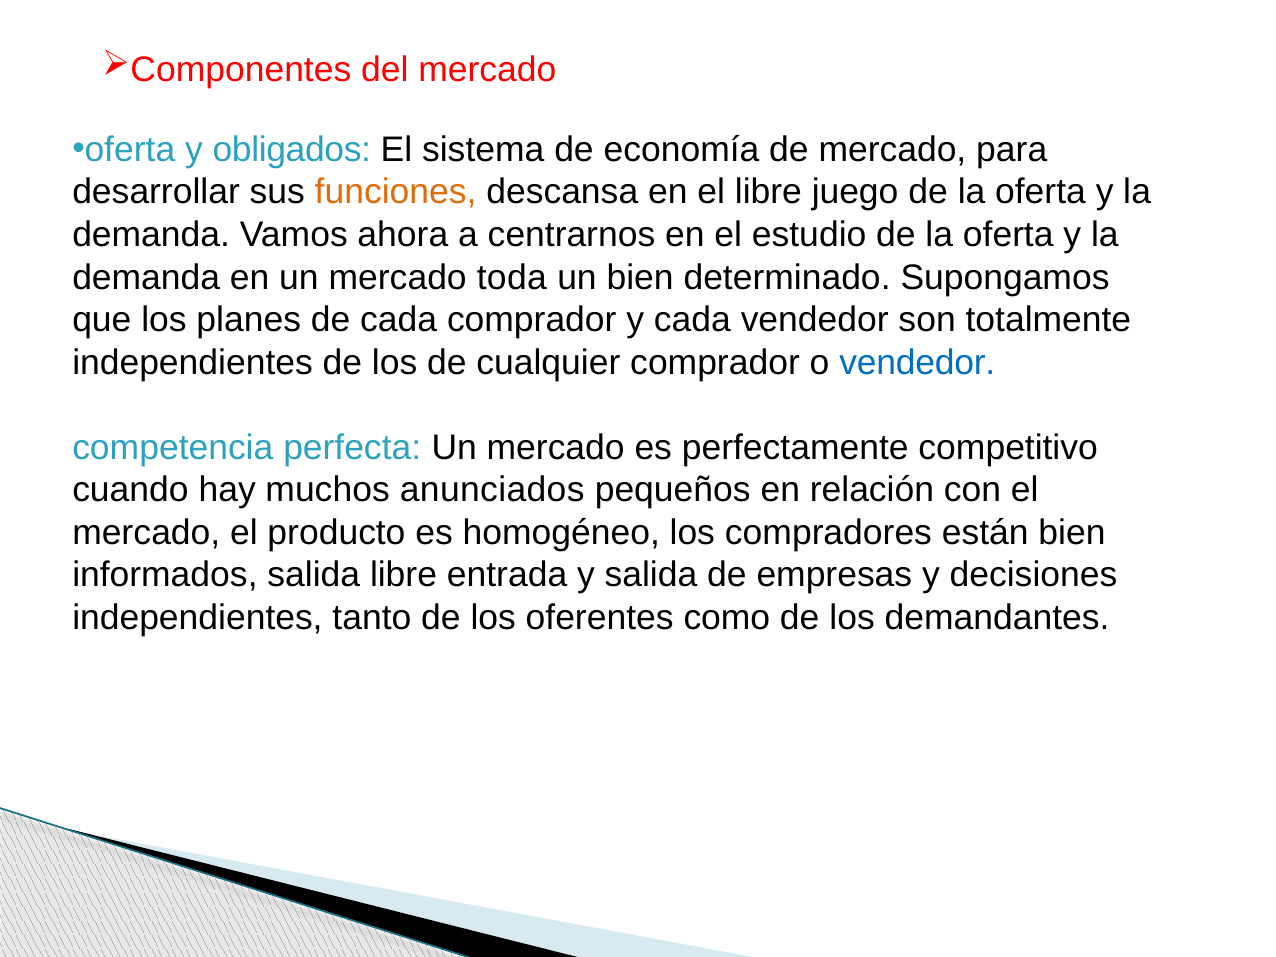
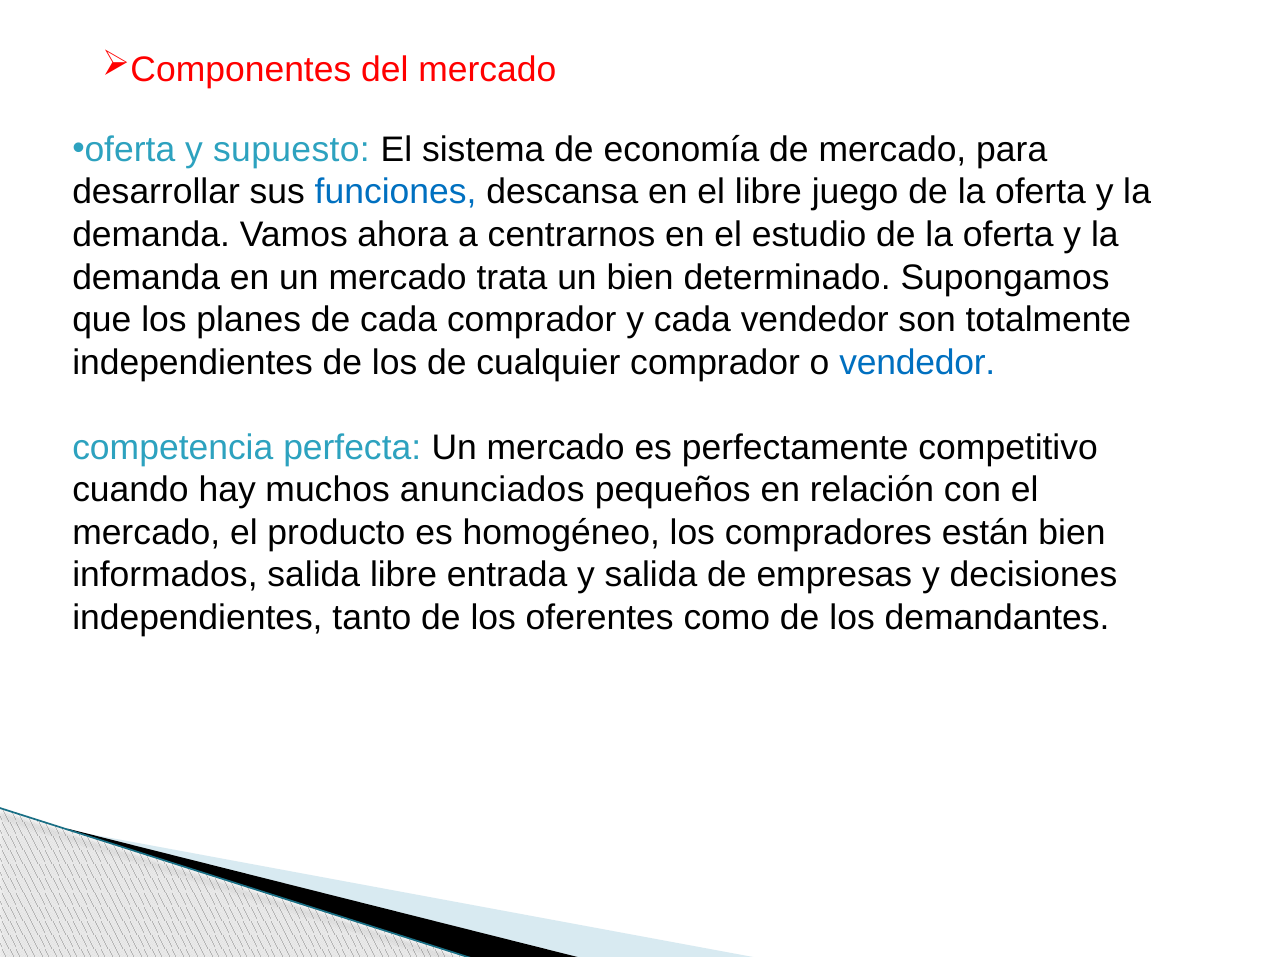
obligados: obligados -> supuesto (291, 150)
funciones colour: orange -> blue (396, 192)
toda: toda -> trata (512, 277)
